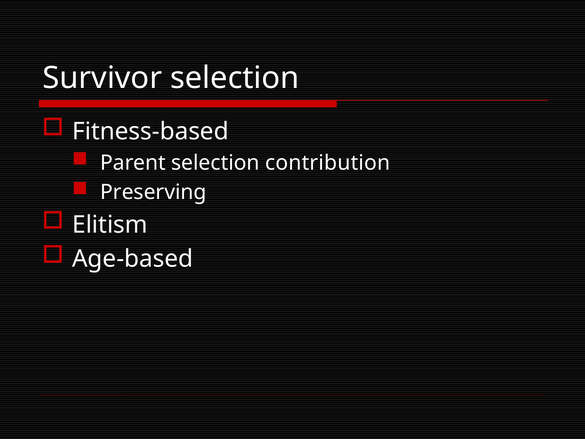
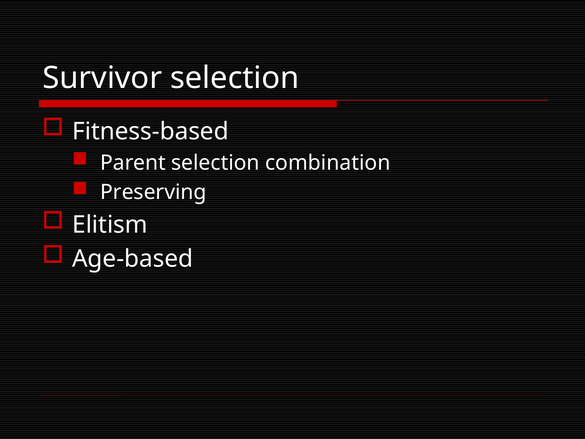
contribution: contribution -> combination (328, 163)
